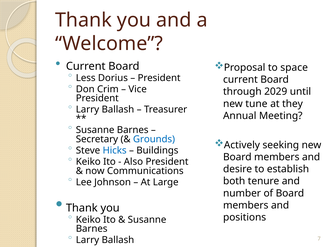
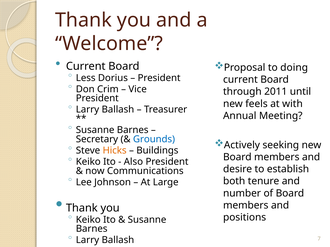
space: space -> doing (294, 68)
2029: 2029 -> 2011 (276, 92)
tune: tune -> feels (256, 104)
they: they -> with (292, 104)
Hicks colour: blue -> orange (115, 151)
